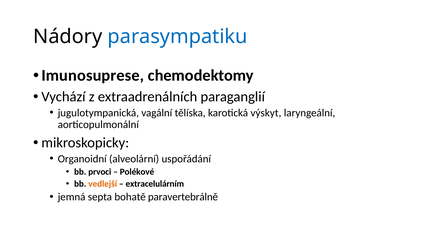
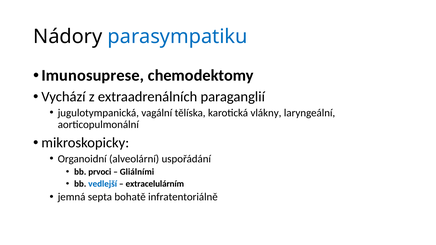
výskyt: výskyt -> vlákny (266, 113)
Polékové: Polékové -> Gliálními (137, 172)
vedlejší colour: orange -> blue (103, 184)
paravertebrálně: paravertebrálně -> infratentoriálně (183, 197)
